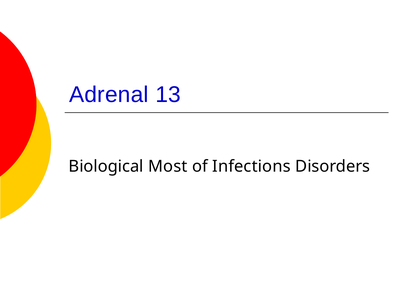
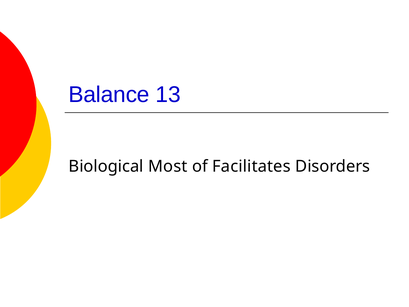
Adrenal: Adrenal -> Balance (109, 95)
Infections: Infections -> Facilitates (251, 166)
